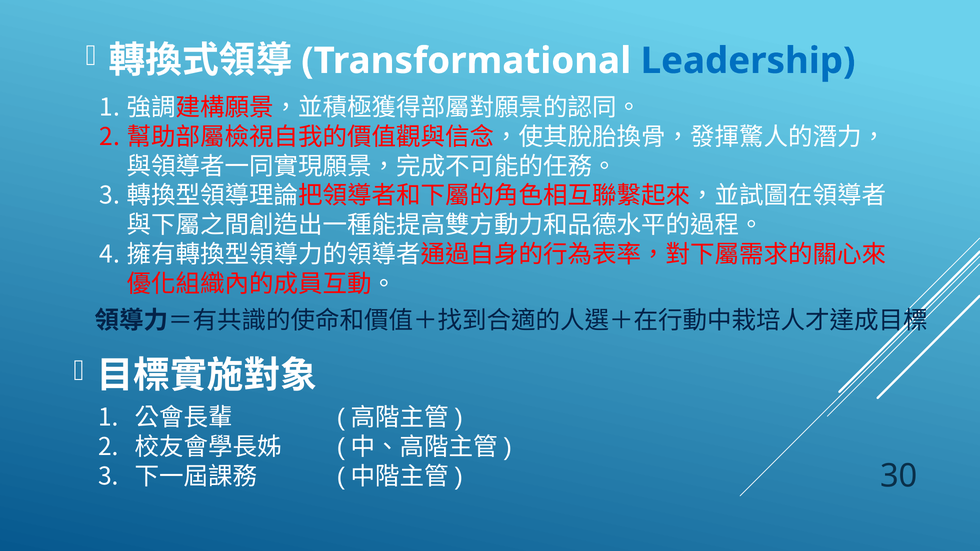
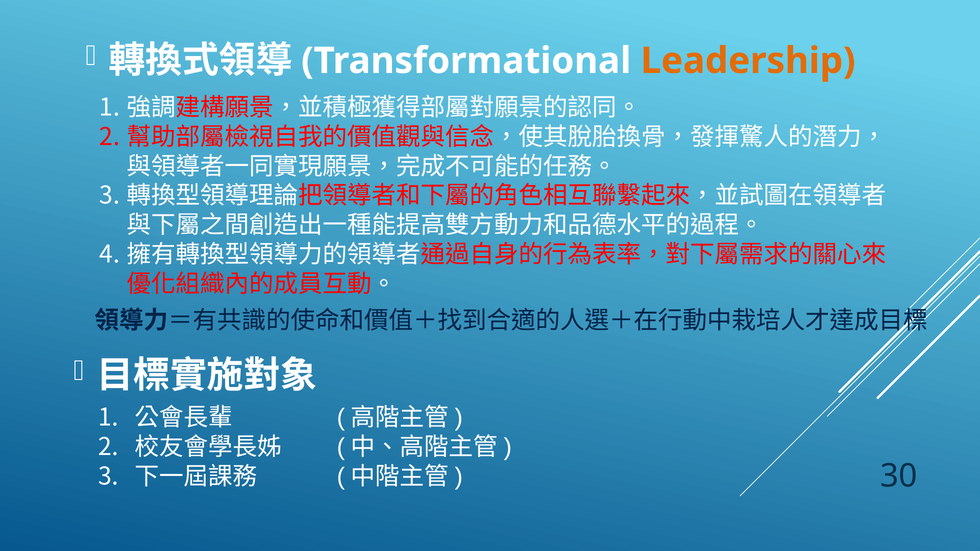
Leadership colour: blue -> orange (748, 61)
